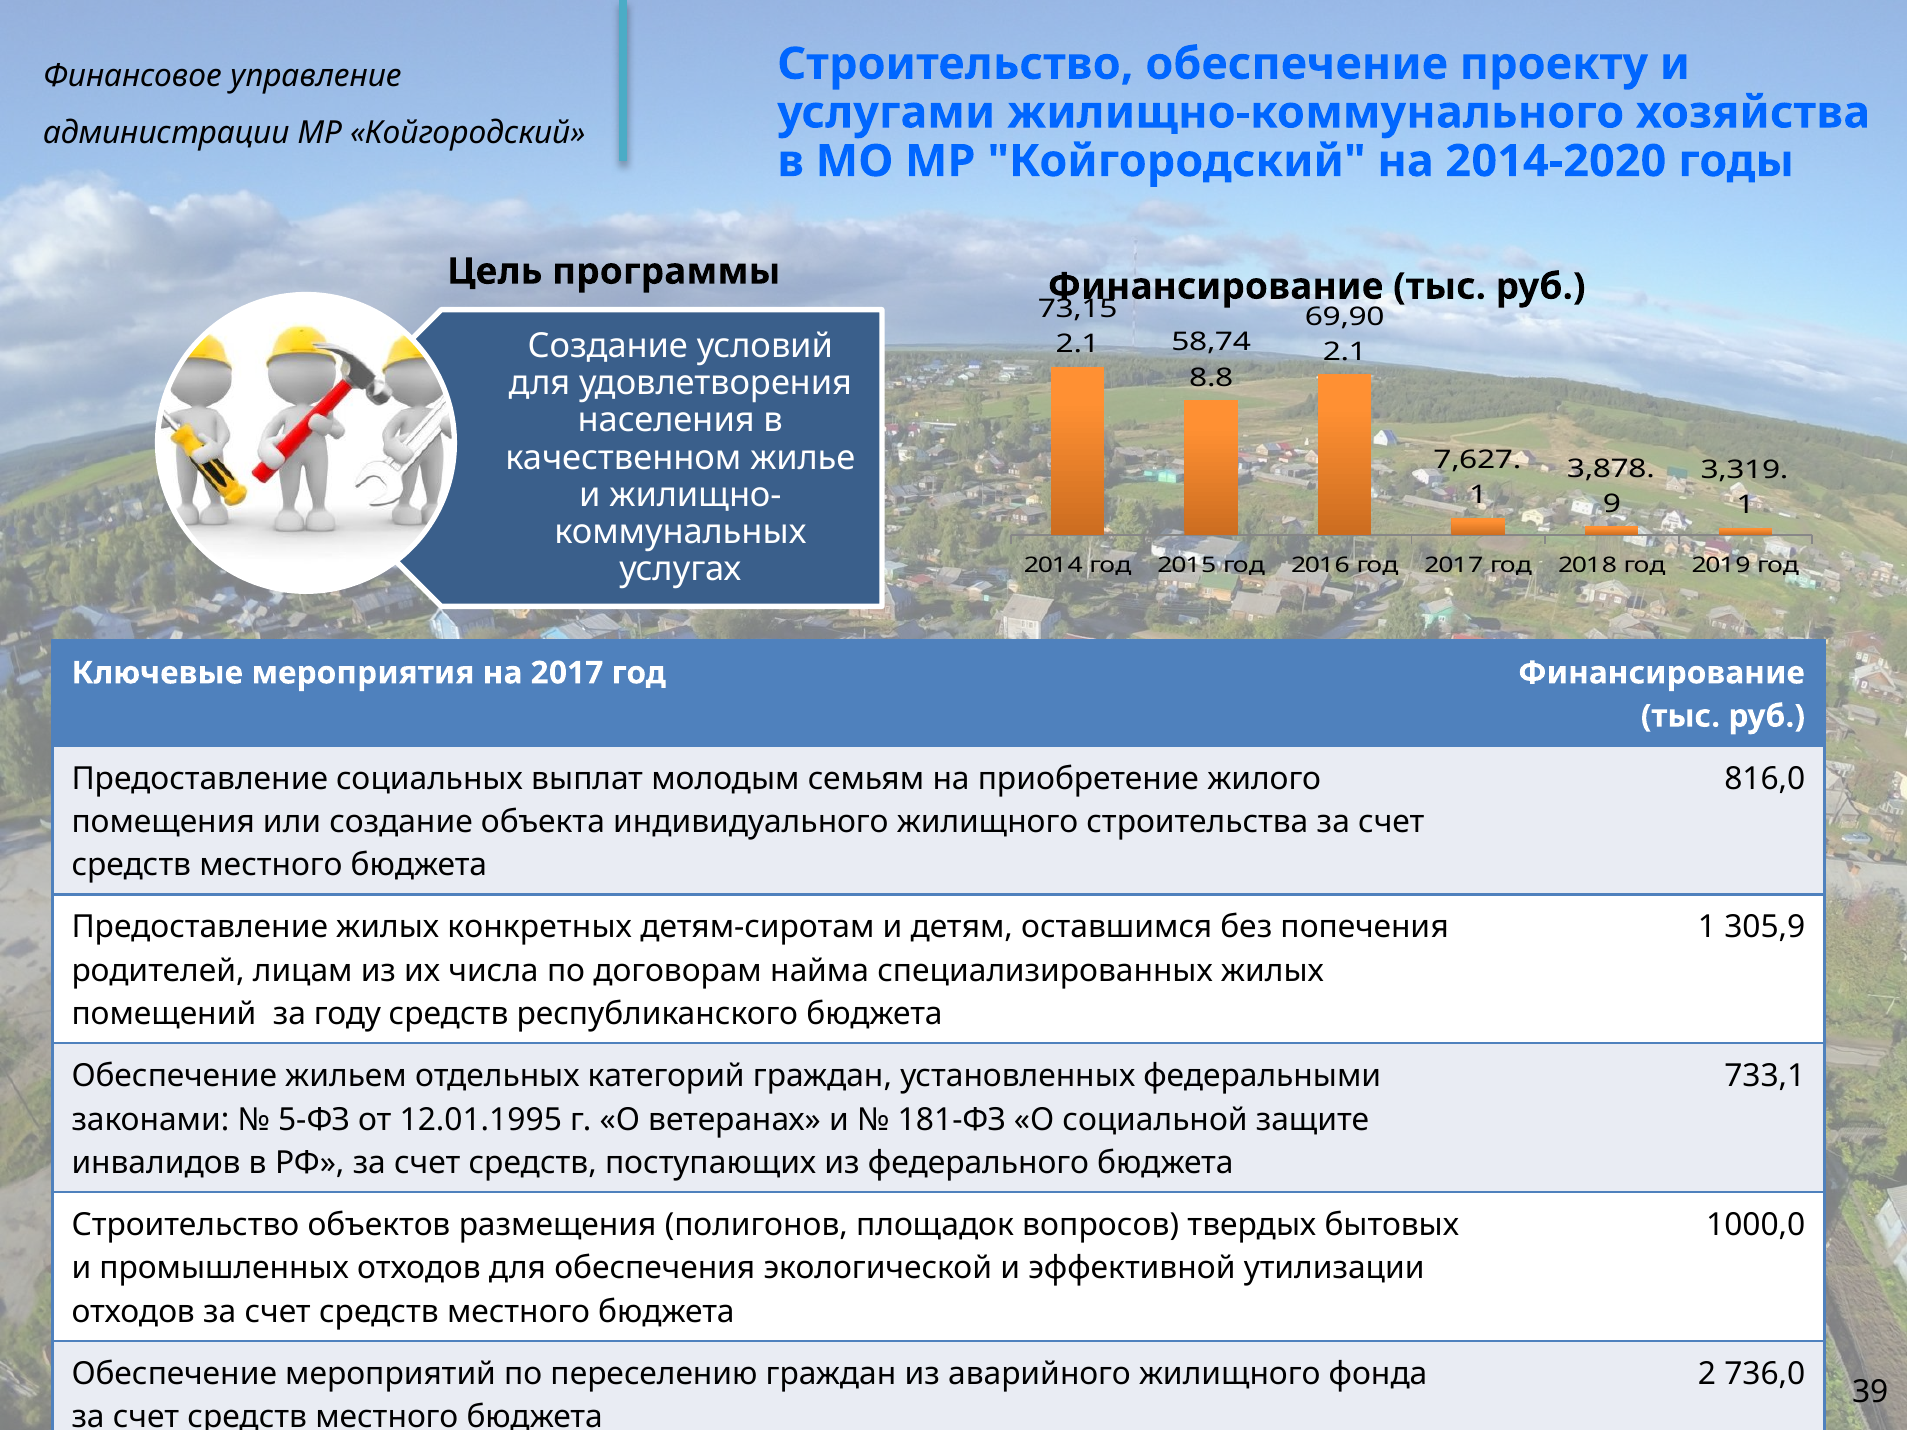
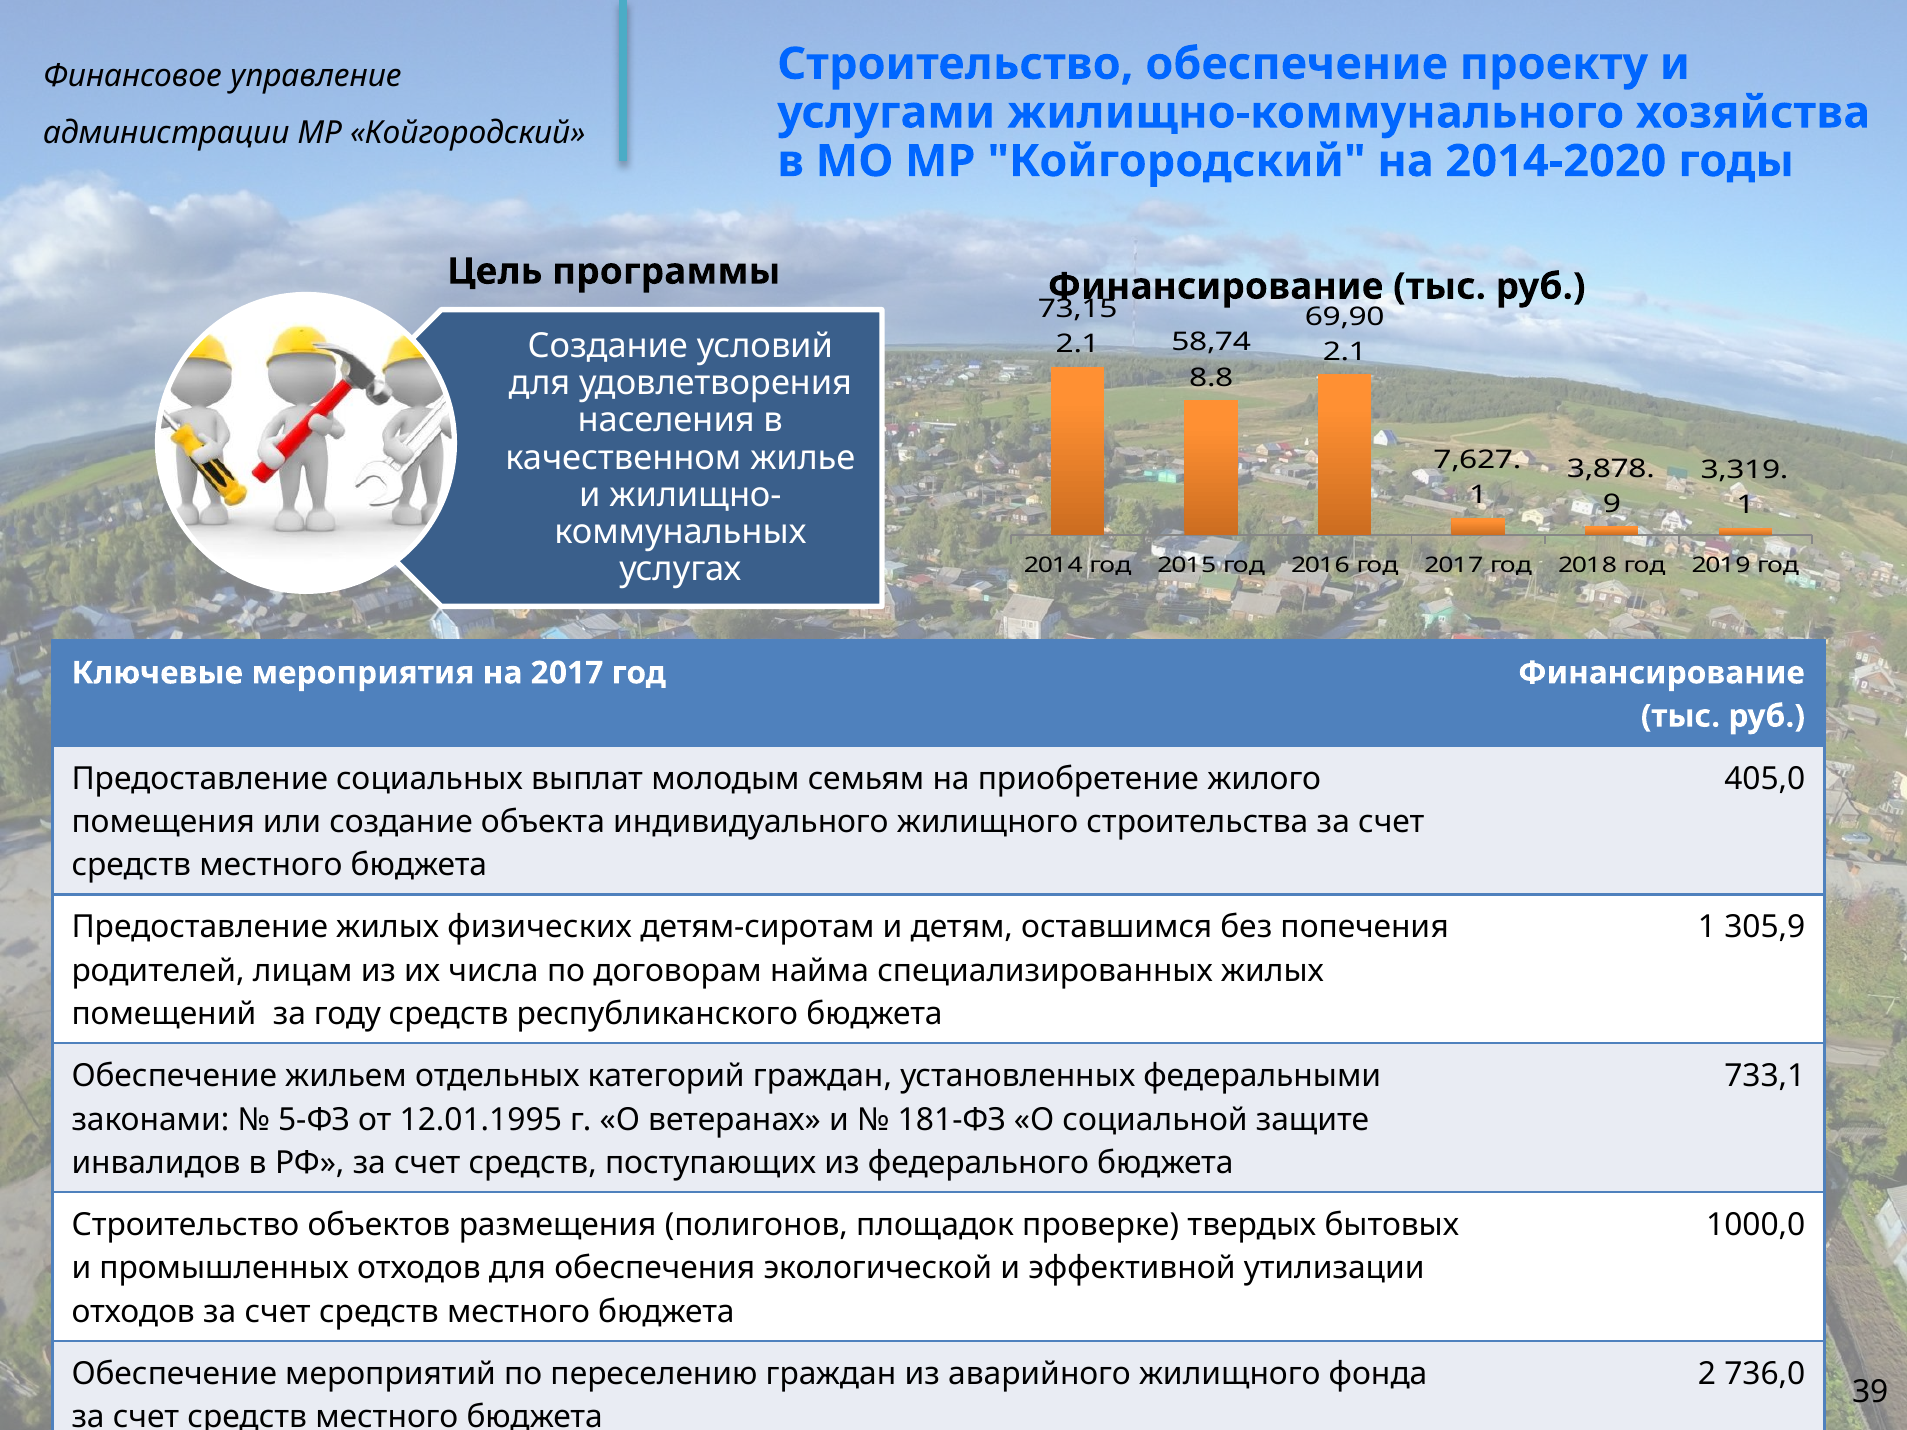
816,0: 816,0 -> 405,0 (1765, 779)
конкретных: конкретных -> физических (540, 928)
вопросов: вопросов -> проверке (1101, 1225)
